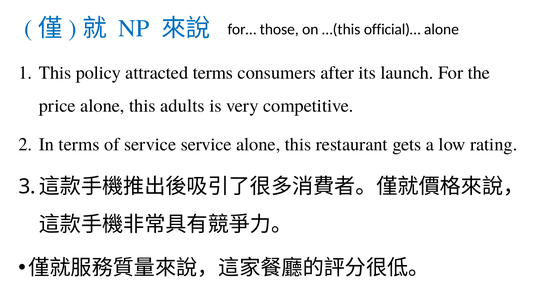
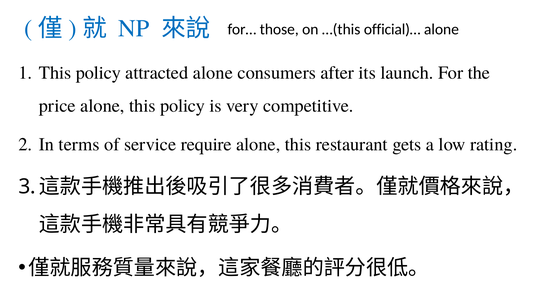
attracted terms: terms -> alone (213, 73)
alone this adults: adults -> policy (183, 106)
service service: service -> require (206, 144)
